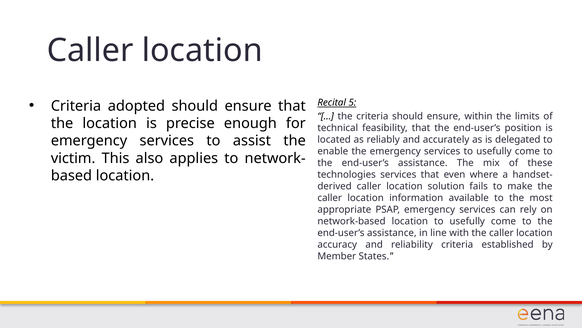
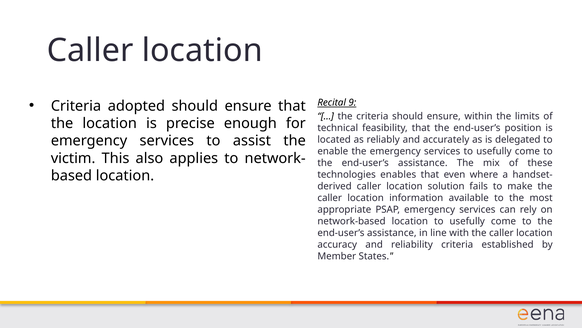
5: 5 -> 9 (352, 102)
technologies services: services -> enables (398, 174)
